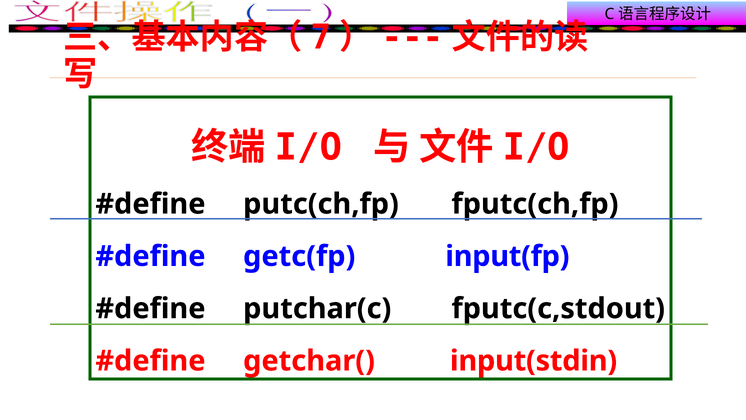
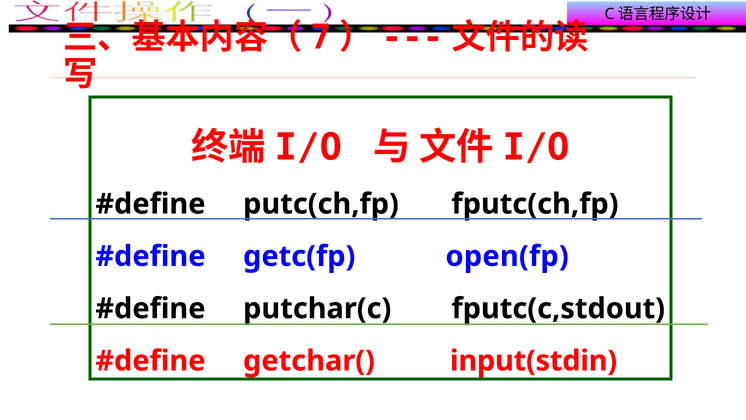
input(fp: input(fp -> open(fp (507, 256)
